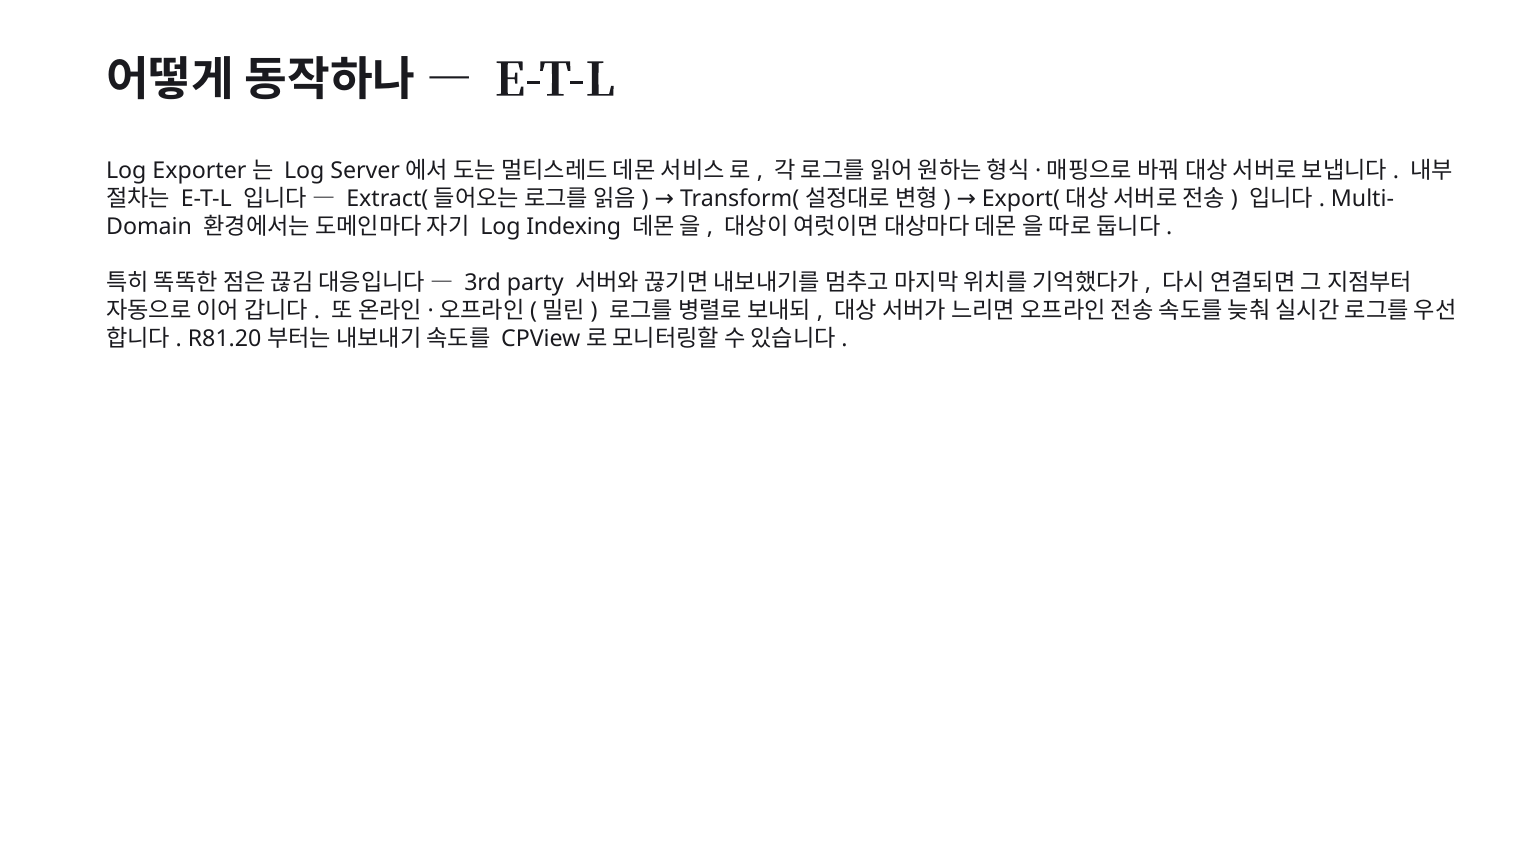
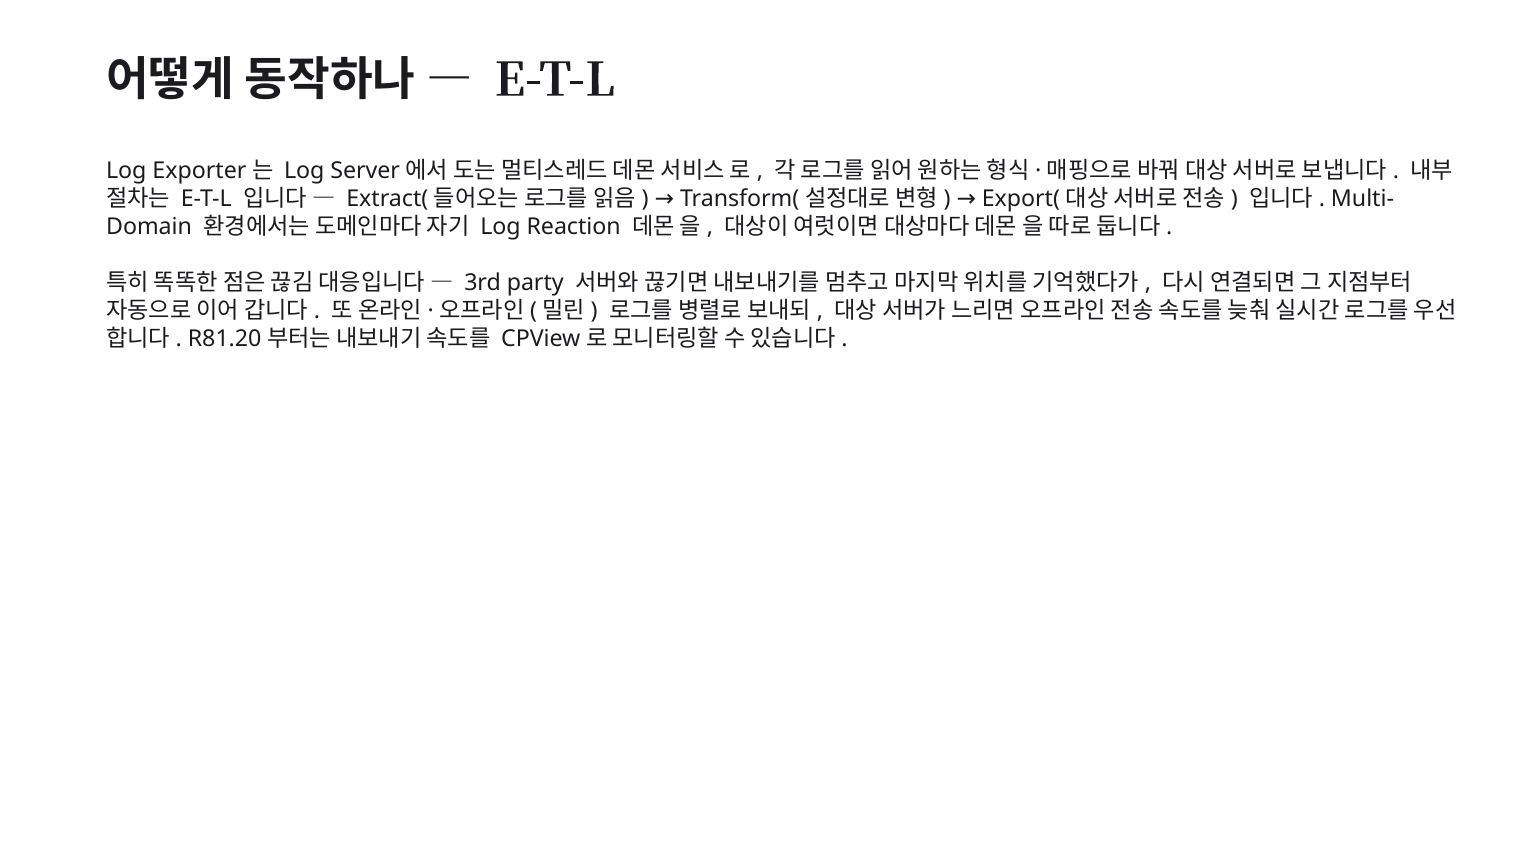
Indexing: Indexing -> Reaction (574, 227)
